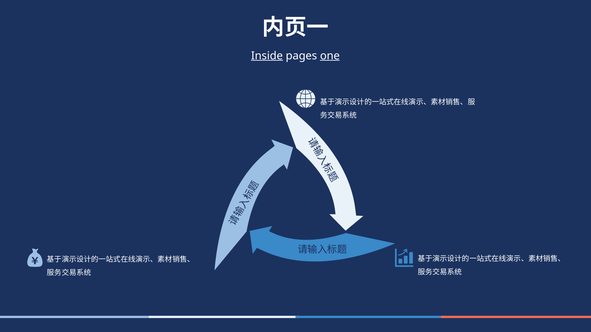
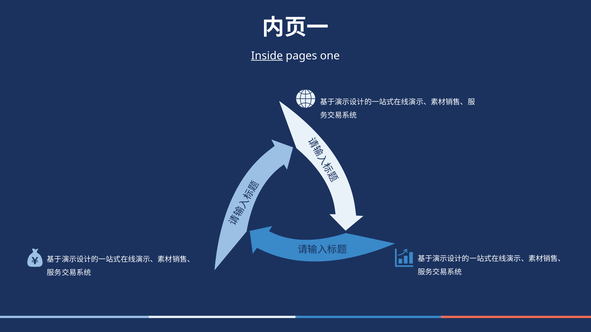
one underline: present -> none (330, 56)
